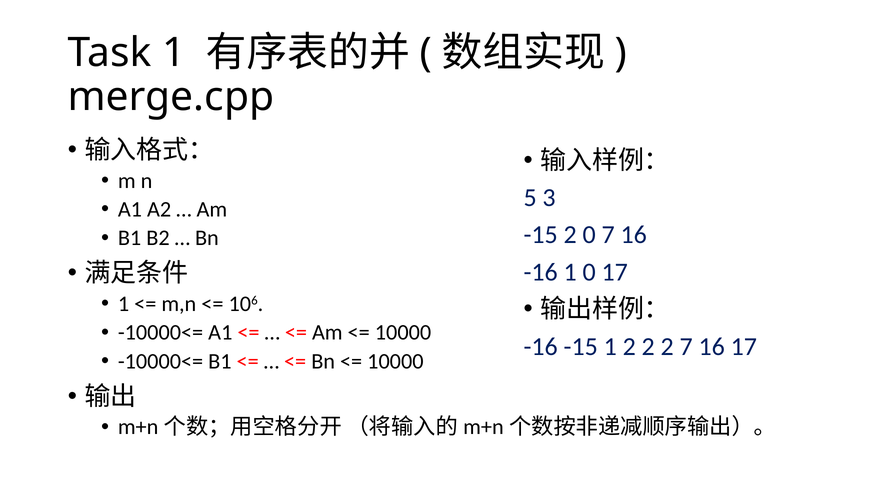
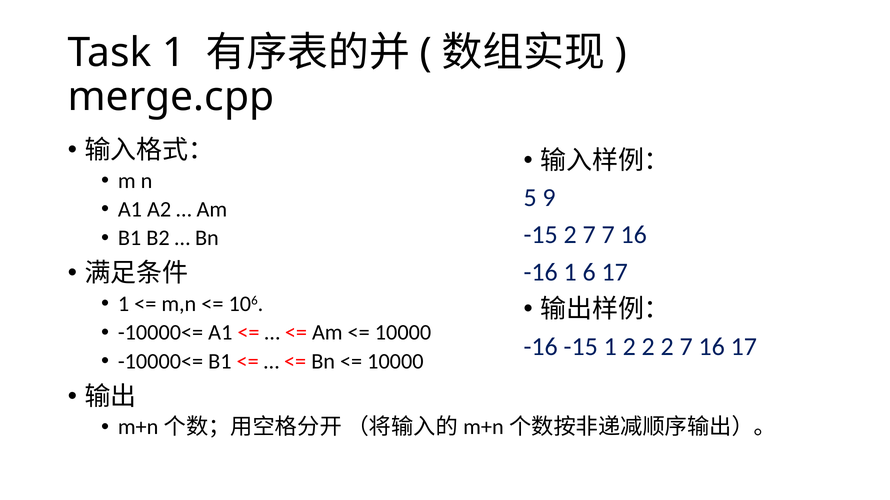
3: 3 -> 9 (549, 198)
-15 2 0: 0 -> 7 (589, 235)
1 0: 0 -> 6 (589, 272)
